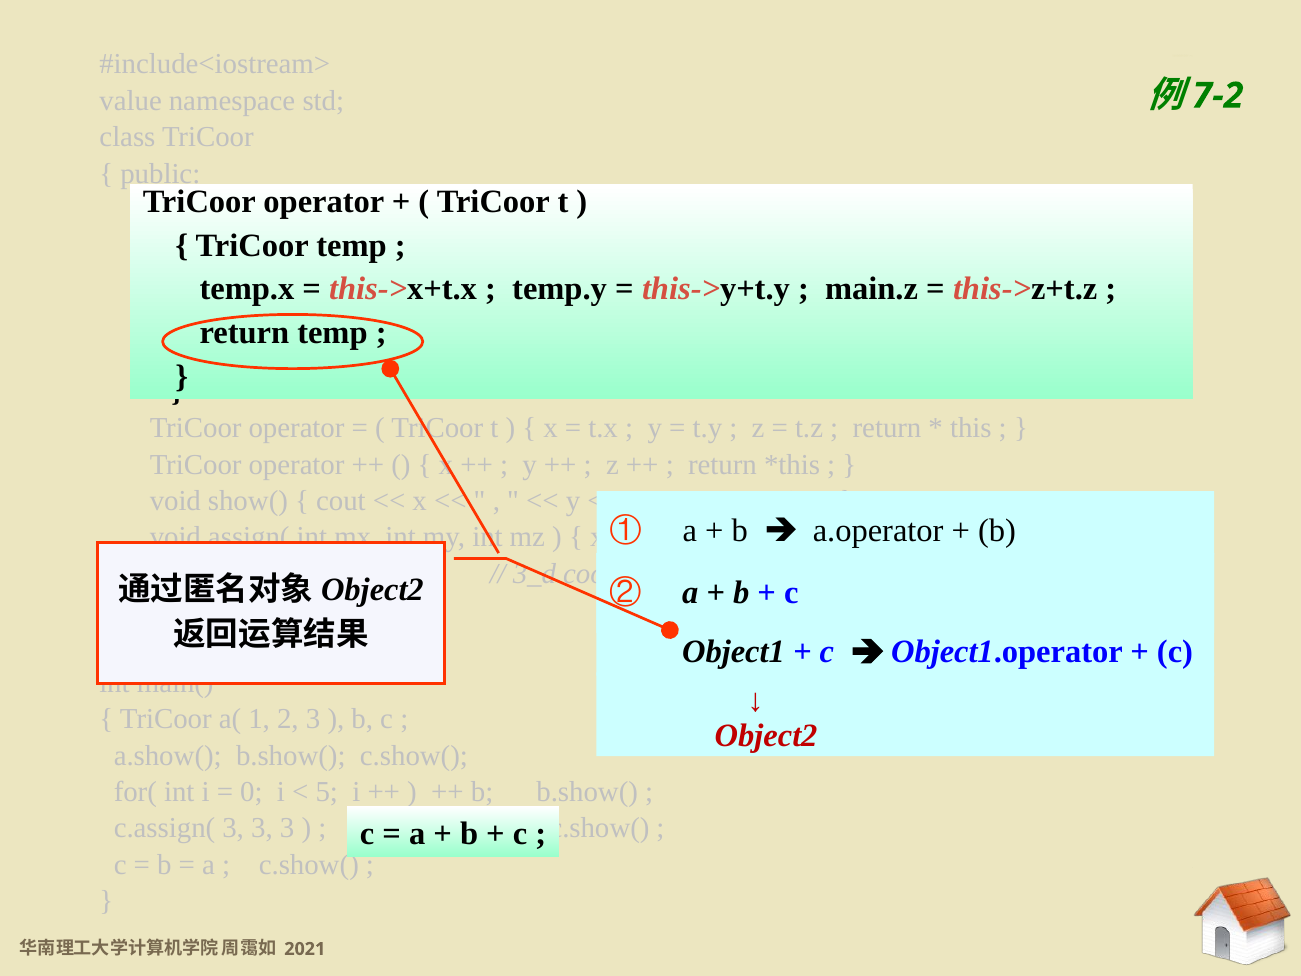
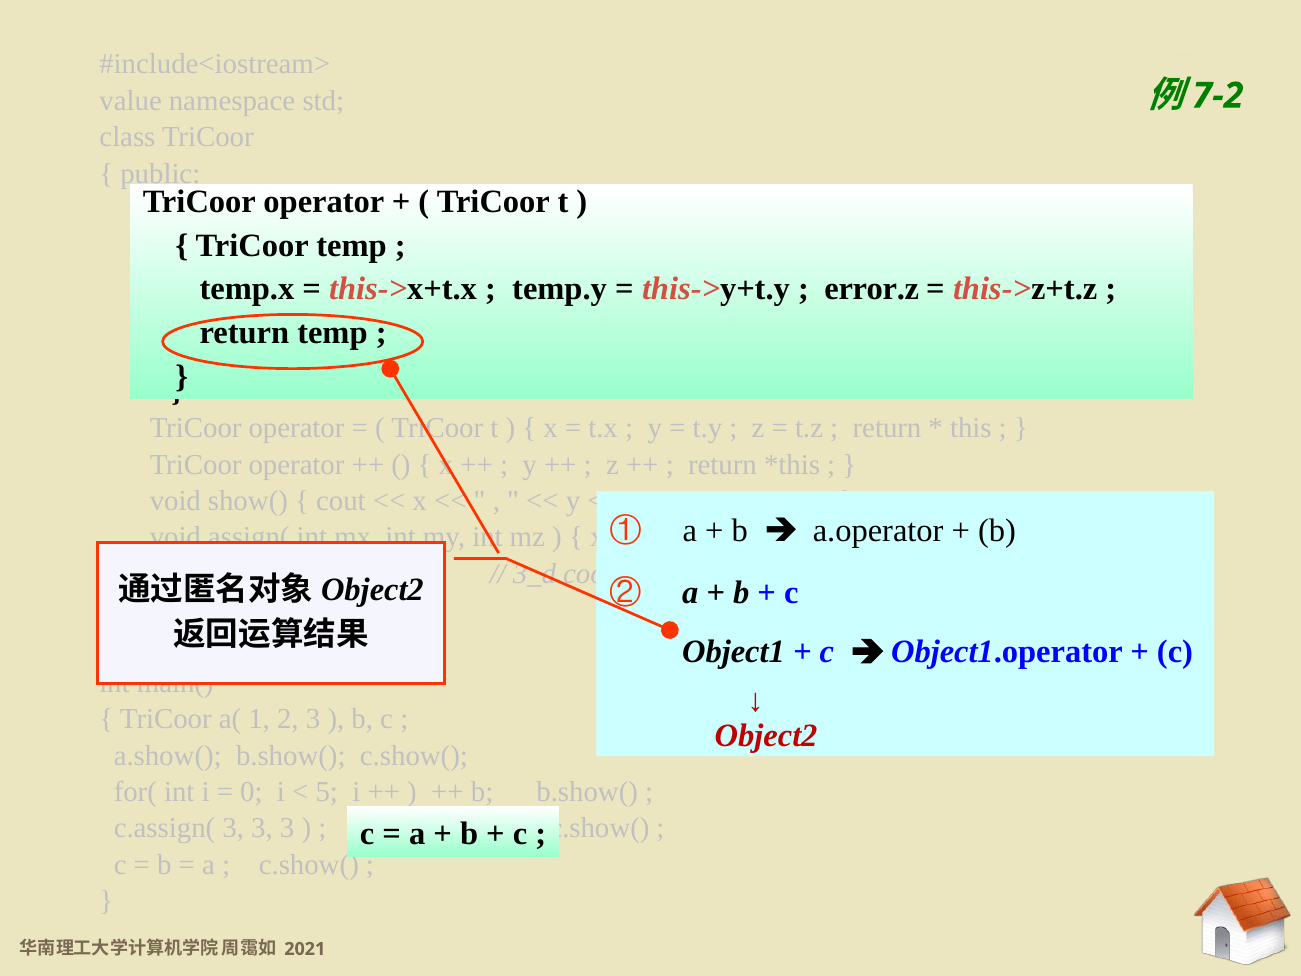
main.z: main.z -> error.z (872, 289)
